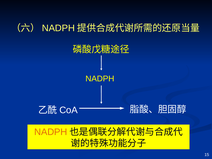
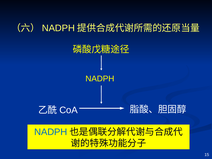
NADPH colour: orange -> blue (51, 132)
